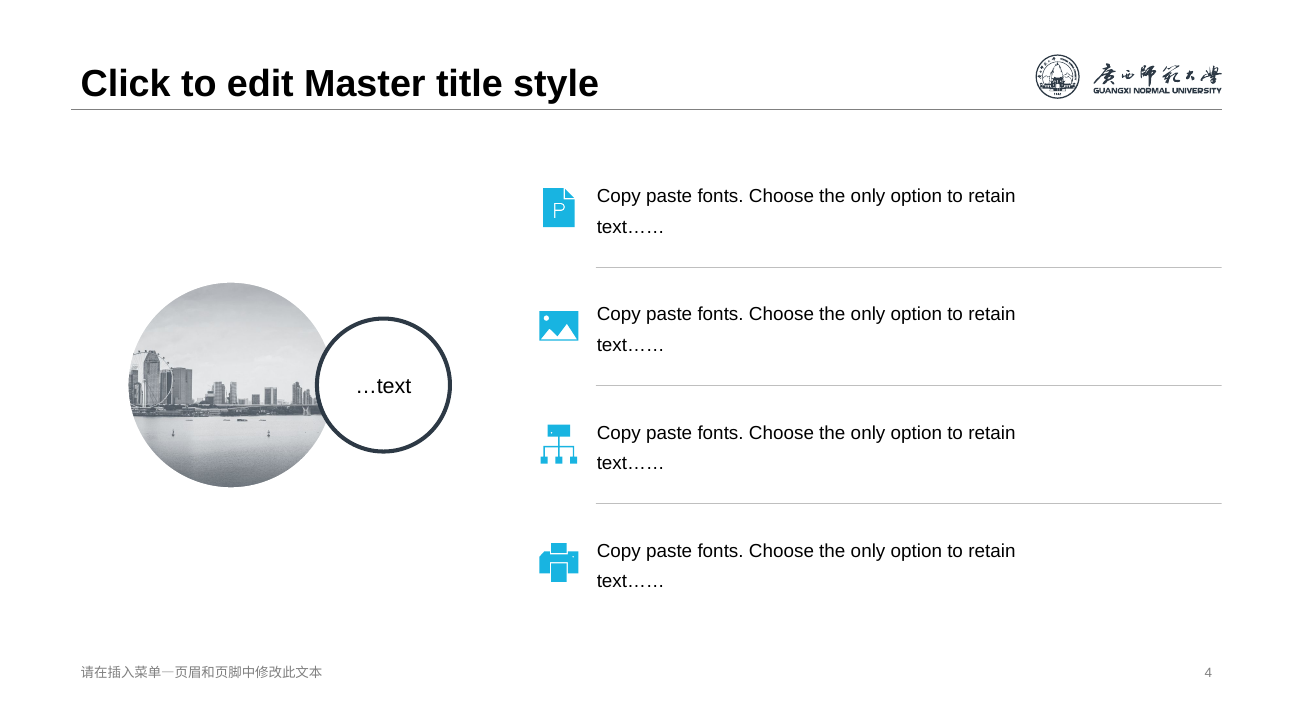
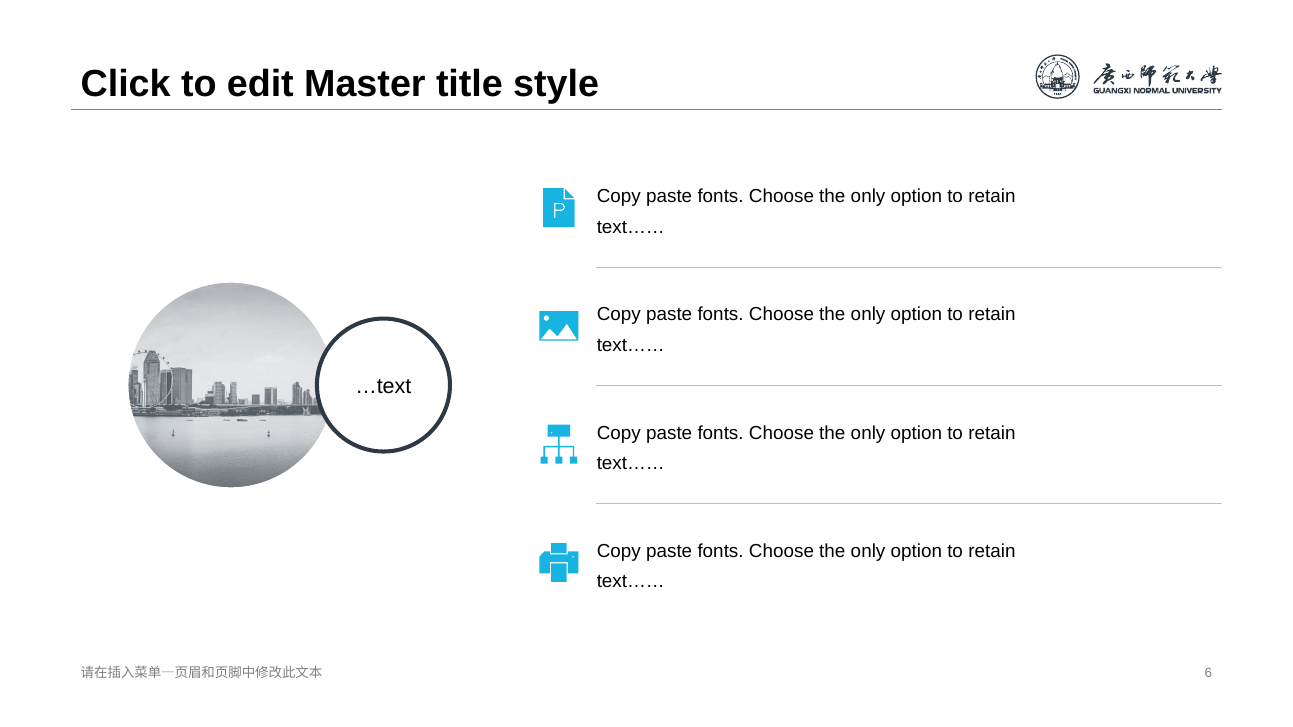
4: 4 -> 6 (1208, 674)
